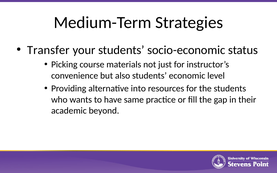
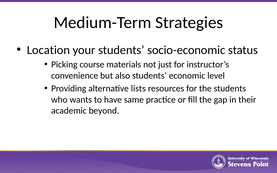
Transfer: Transfer -> Location (48, 50)
into: into -> lists (138, 89)
